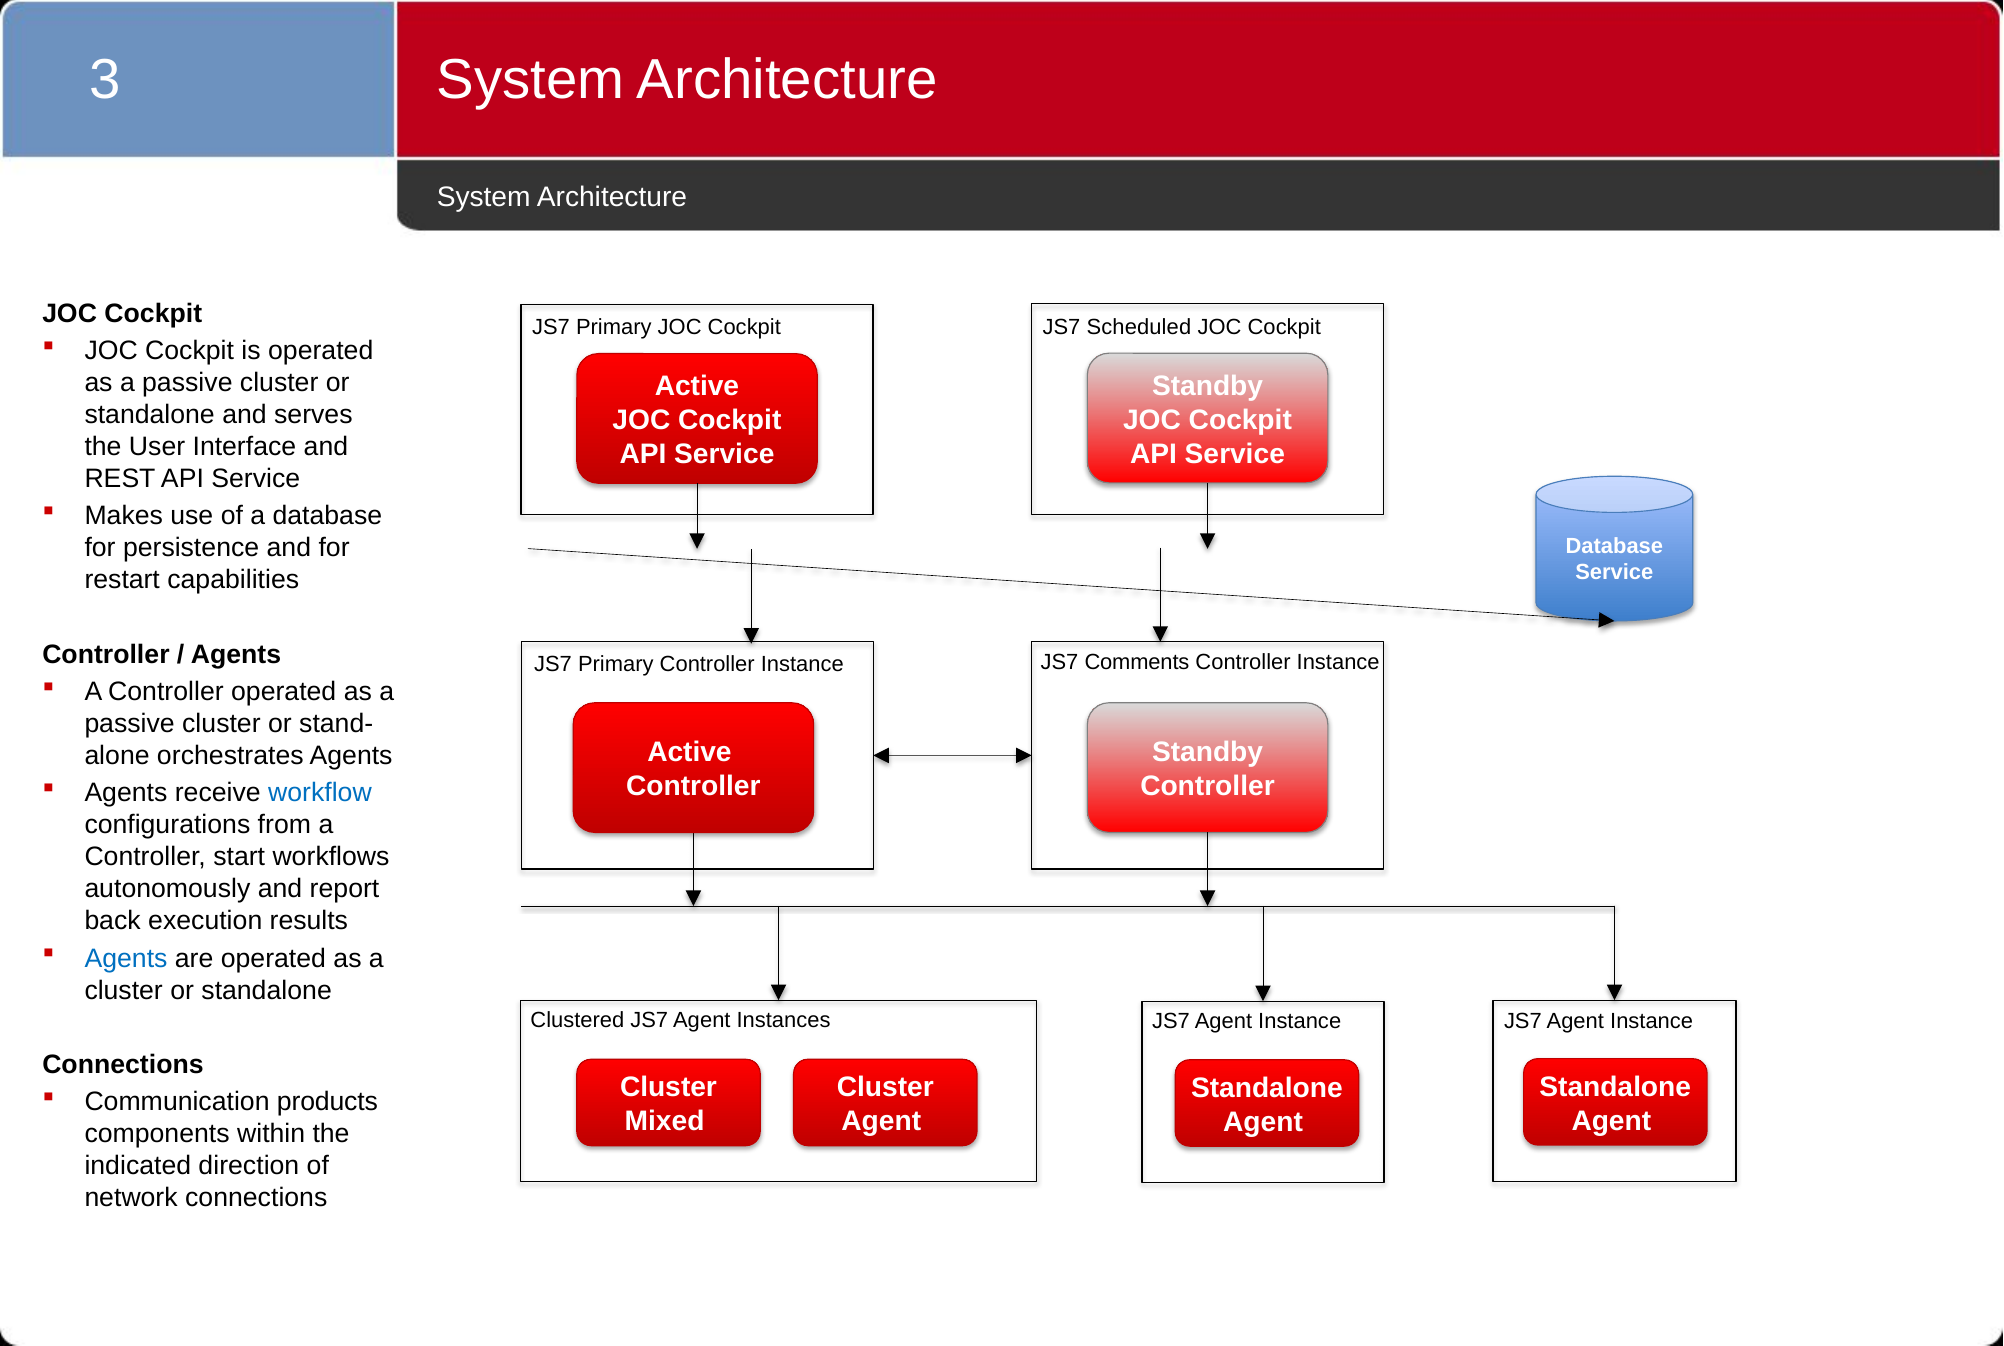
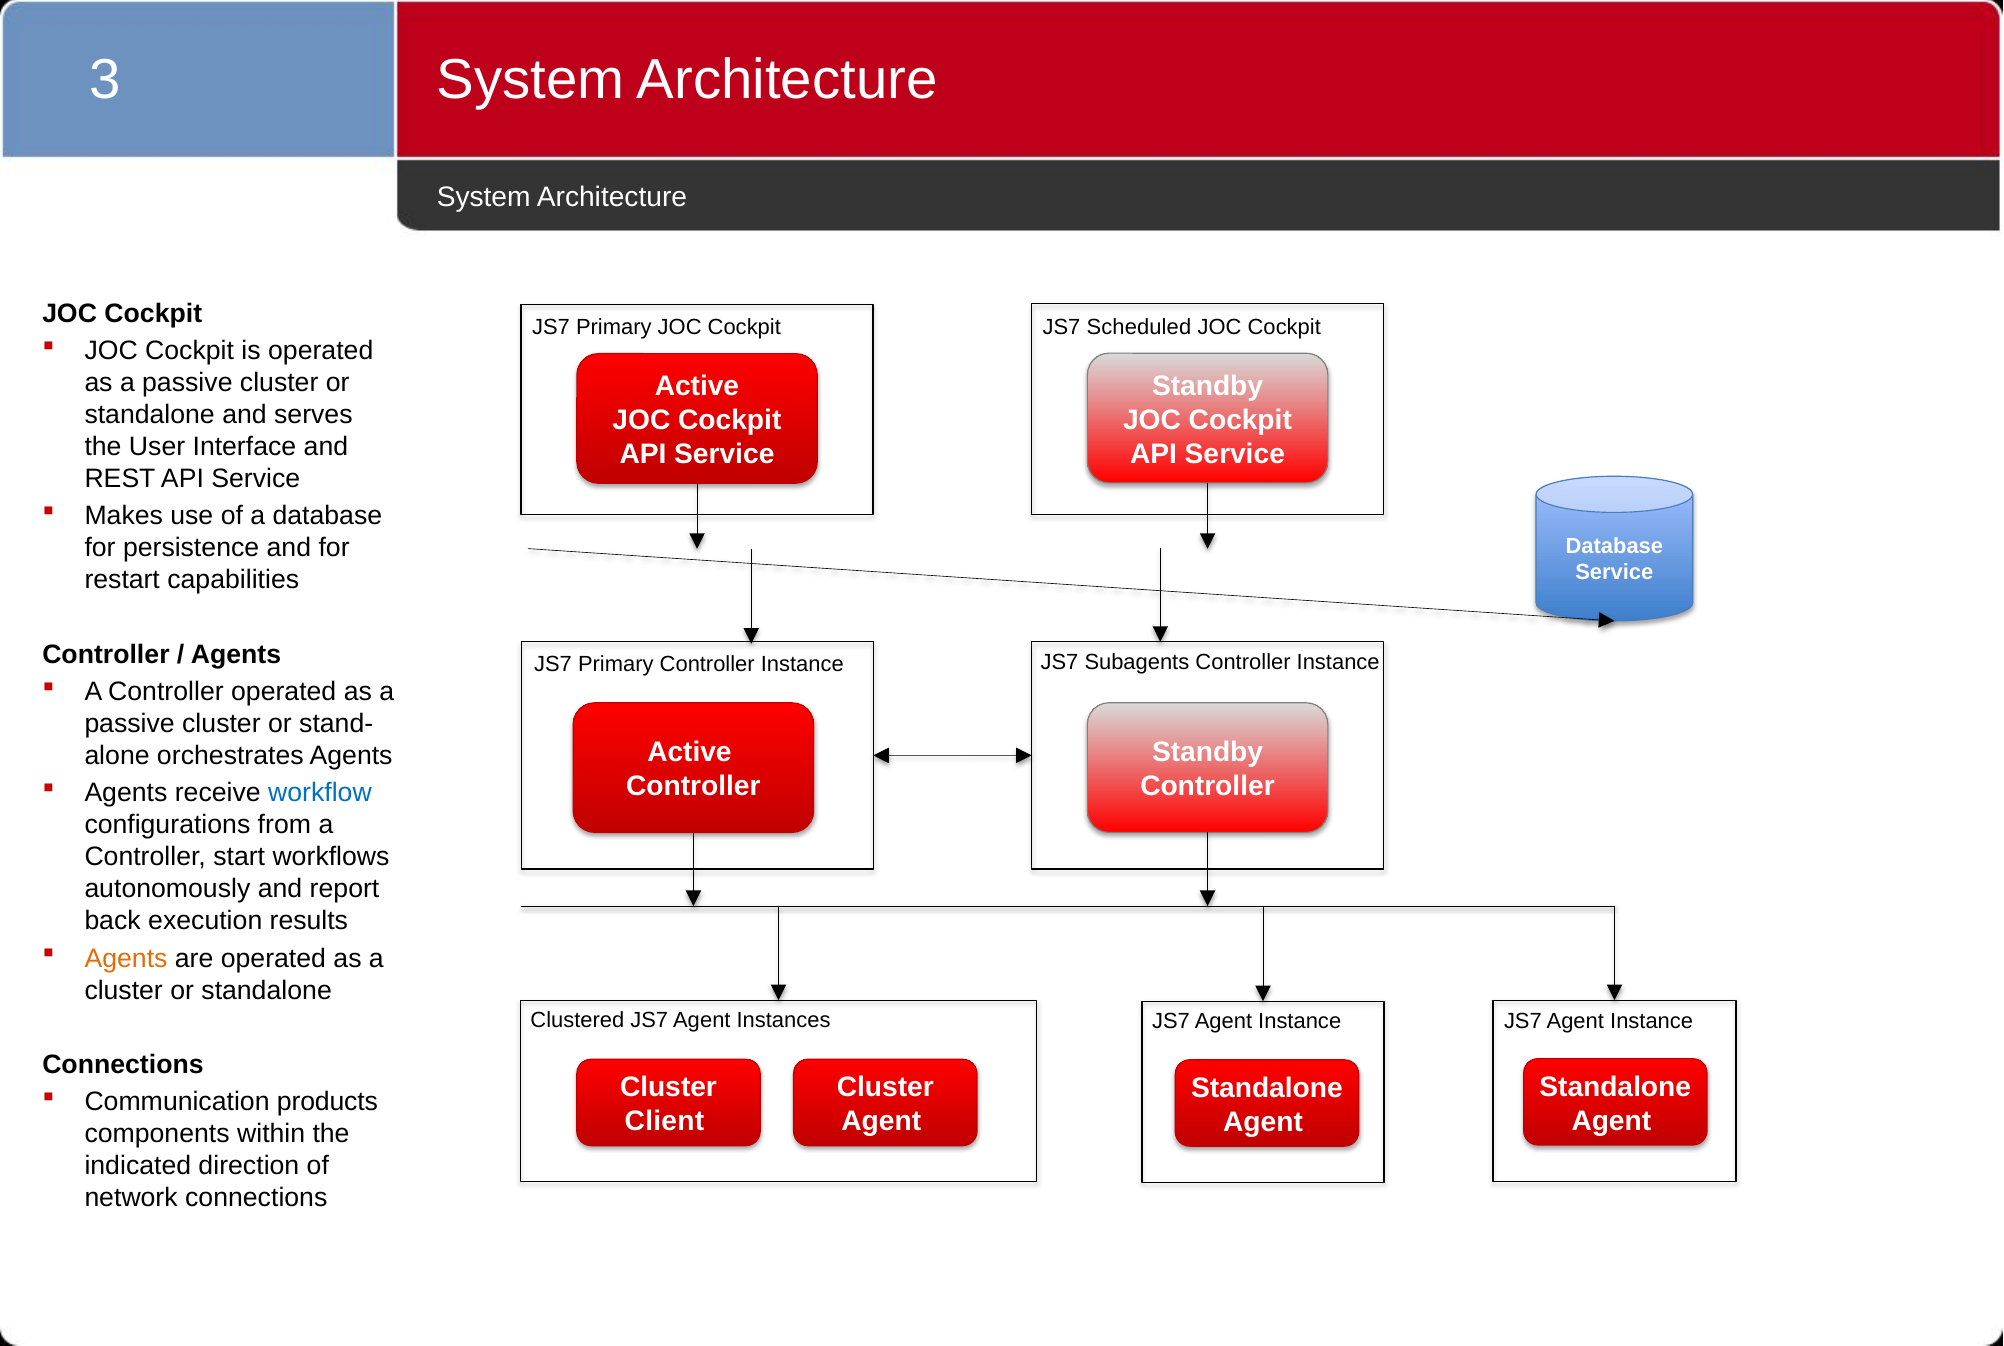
Comments: Comments -> Subagents (1137, 662)
Agents colour: blue -> orange (126, 958)
Mixed: Mixed -> Client (664, 1121)
